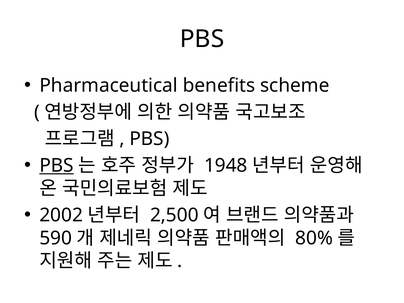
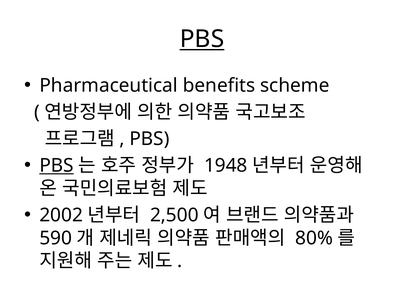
PBS underline: none -> present (202, 39)
